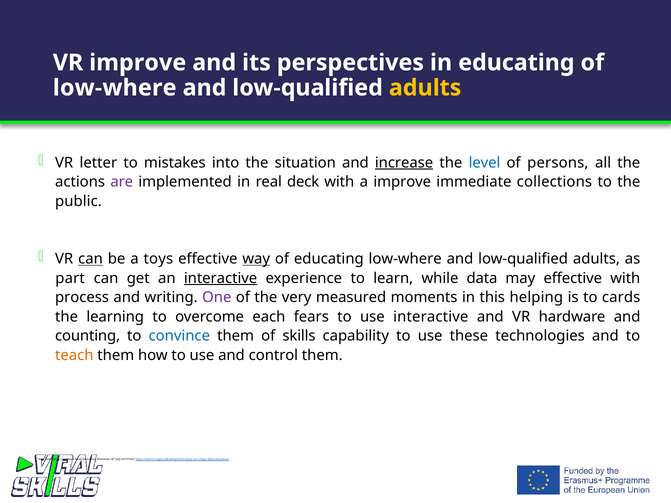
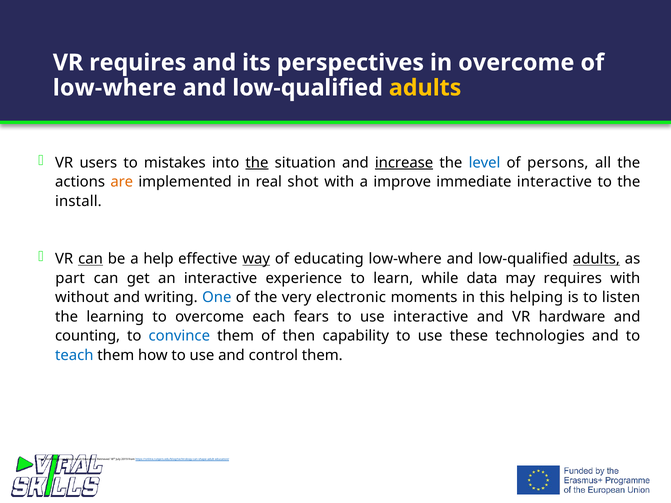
VR improve: improve -> requires (138, 63)
in educating: educating -> overcome (516, 63)
letter: letter -> users (98, 163)
the underline: none -> present (257, 163)
are colour: purple -> orange (122, 182)
deck: deck -> shot (303, 182)
immediate collections: collections -> interactive (554, 182)
public: public -> install (78, 201)
toys: toys -> help (158, 259)
adults underline: none -> present (596, 259)
interactive underline: present -> none (221, 278)
may effective: effective -> requires (573, 278)
process: process -> without (82, 298)
One colour: purple -> blue (217, 298)
measured: measured -> electronic (351, 298)
cards: cards -> listen (621, 298)
skills: skills -> then (299, 336)
teach colour: orange -> blue (74, 356)
